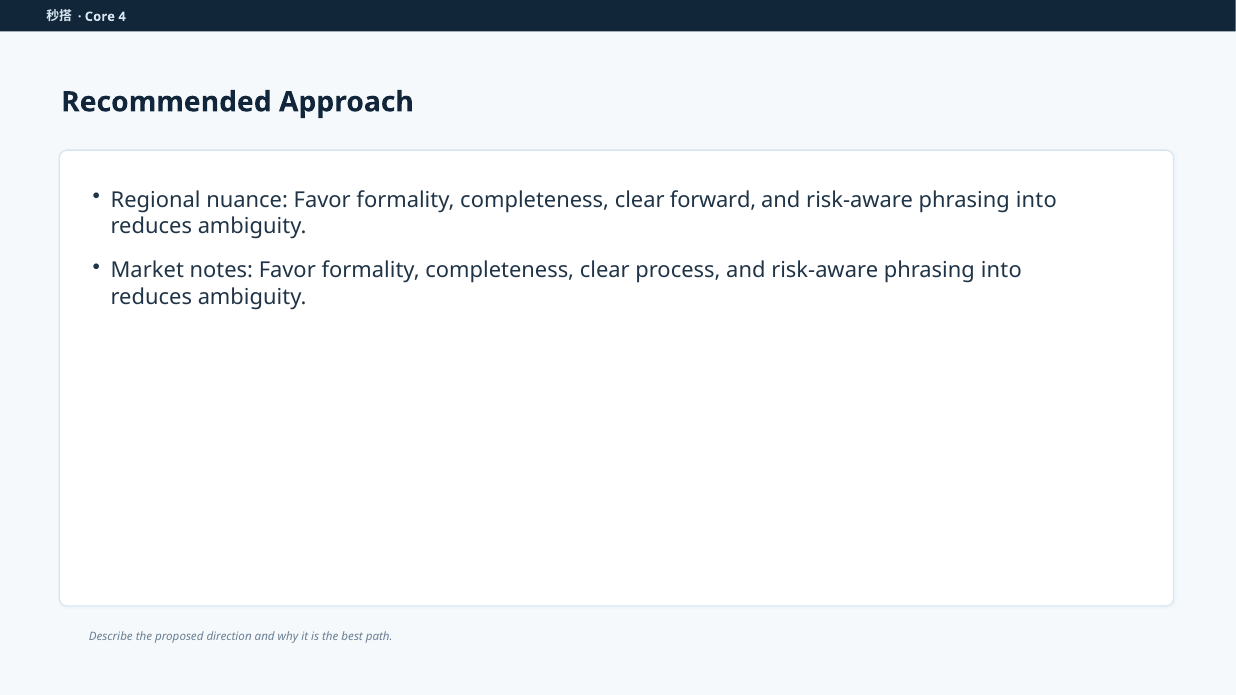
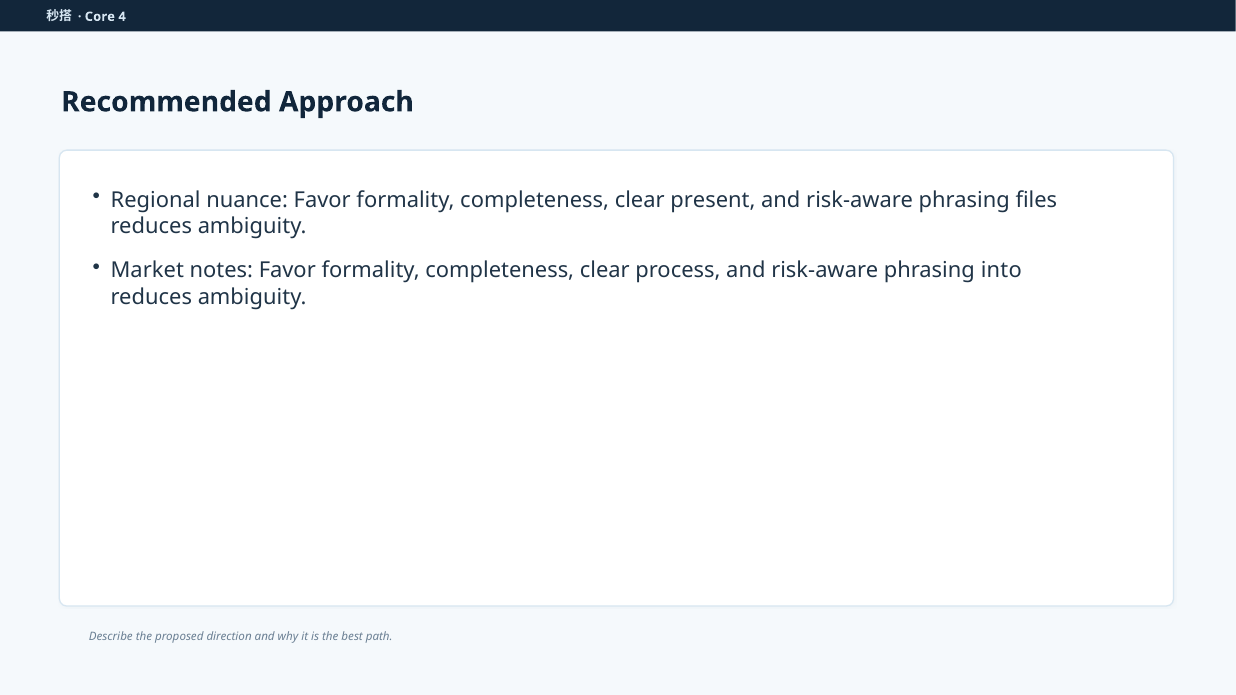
forward: forward -> present (713, 200)
into: into -> files (1036, 200)
